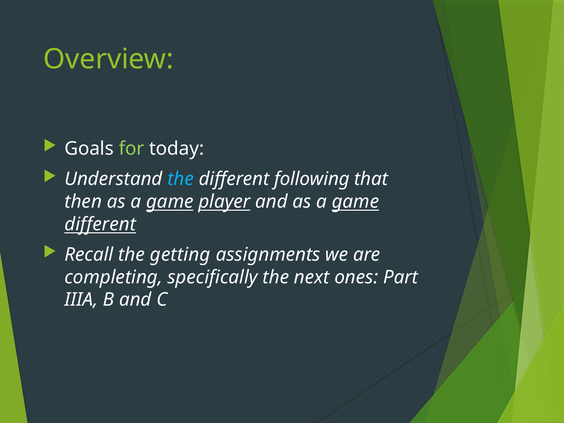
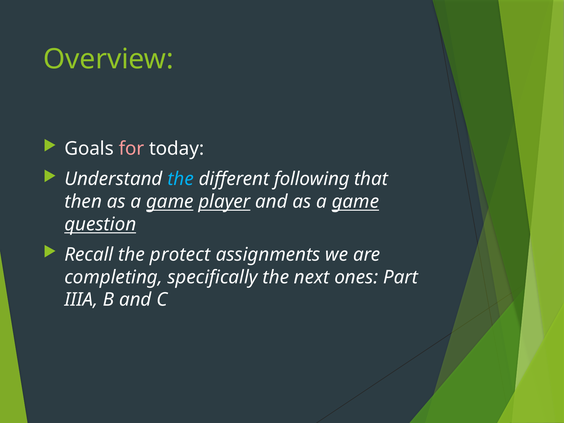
for colour: light green -> pink (132, 149)
different: different -> question (100, 224)
getting: getting -> protect (180, 255)
